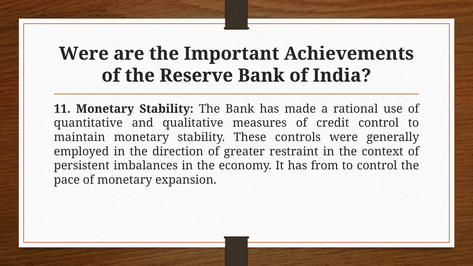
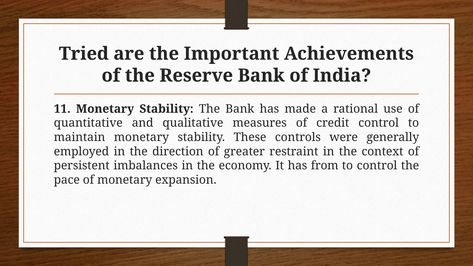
Were: Were -> Tried (84, 54)
